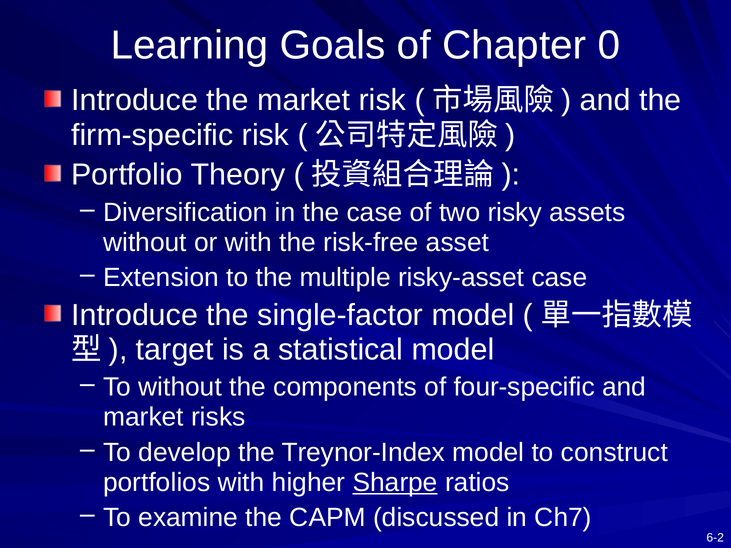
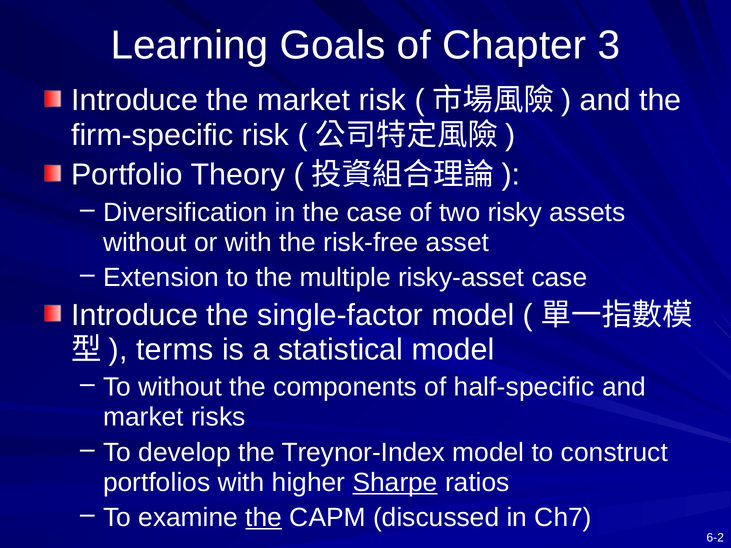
0: 0 -> 3 (609, 45)
target: target -> terms (175, 350)
four-specific: four-specific -> half-specific (524, 387)
the underline: none -> present (264, 518)
